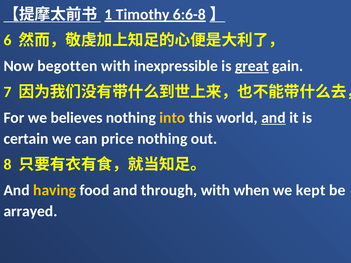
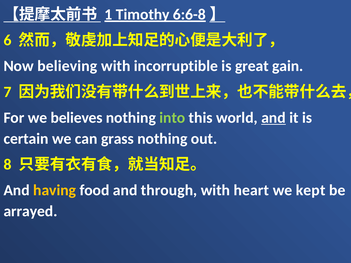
begotten: begotten -> believing (67, 66)
inexpressible: inexpressible -> incorruptible (176, 66)
great underline: present -> none (252, 66)
into colour: yellow -> light green (172, 118)
price: price -> grass (117, 139)
when: when -> heart (251, 190)
